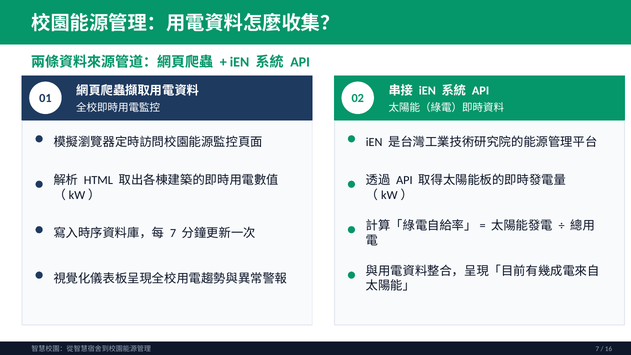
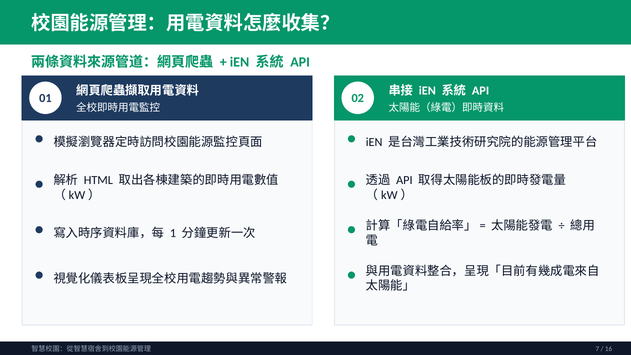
7: 7 -> 1 (173, 233)
